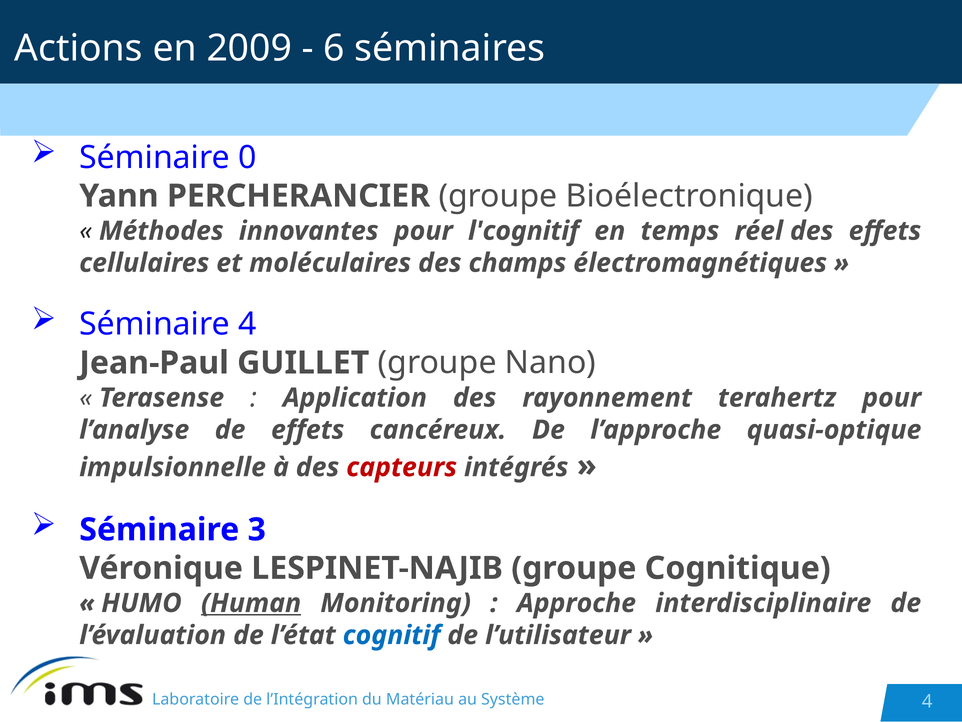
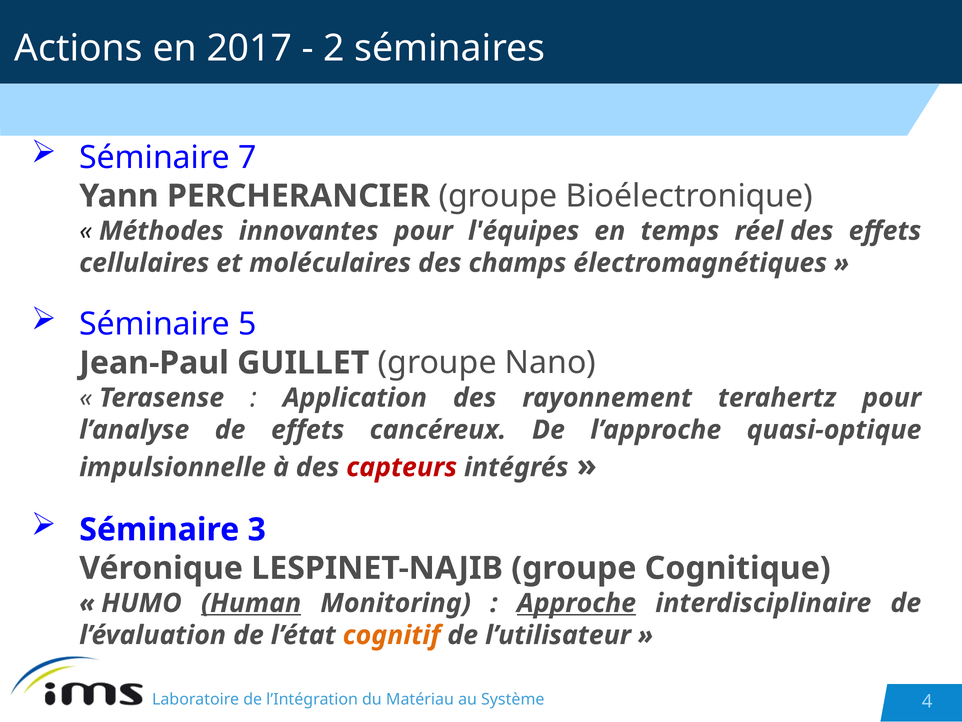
2009: 2009 -> 2017 (249, 49)
6: 6 -> 2 (334, 49)
0: 0 -> 7 (247, 157)
l'cognitif: l'cognitif -> l'équipes (524, 231)
Séminaire 4: 4 -> 5 (247, 324)
Approche underline: none -> present (577, 603)
cognitif colour: blue -> orange (392, 635)
